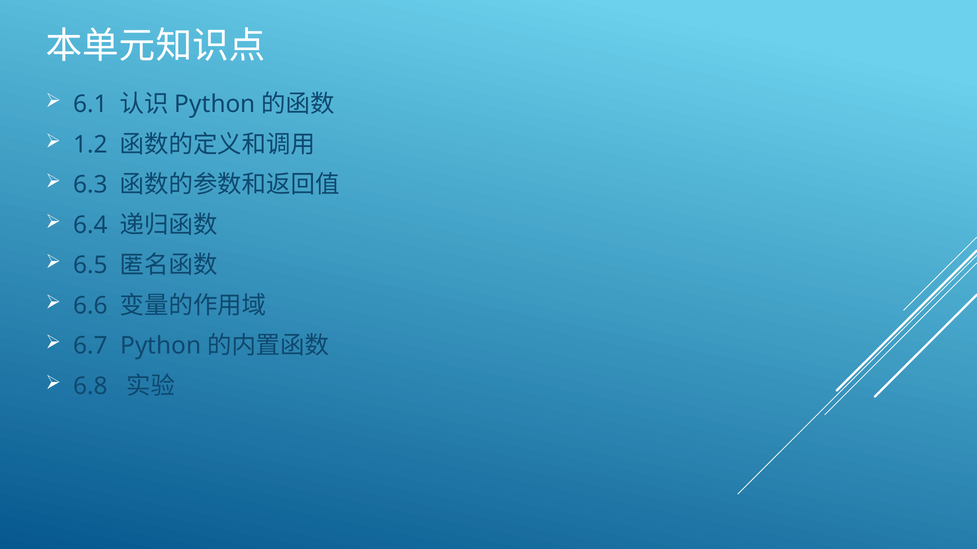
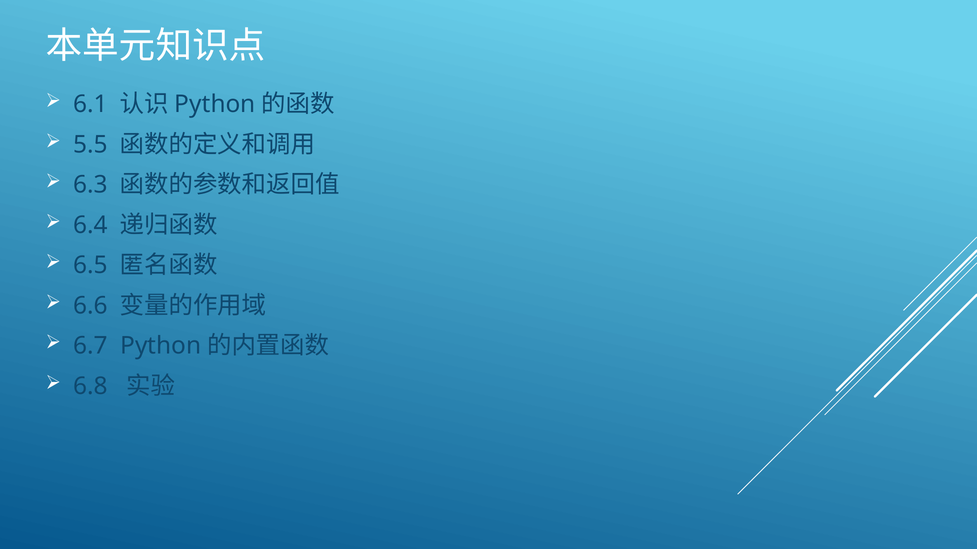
1.2: 1.2 -> 5.5 (90, 145)
